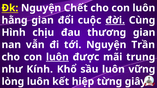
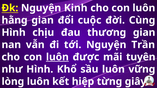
Chết: Chết -> Kinh (76, 8)
đời underline: present -> none (115, 20)
trung: trung -> tuyên (141, 57)
như Kính: Kính -> Hình (40, 69)
